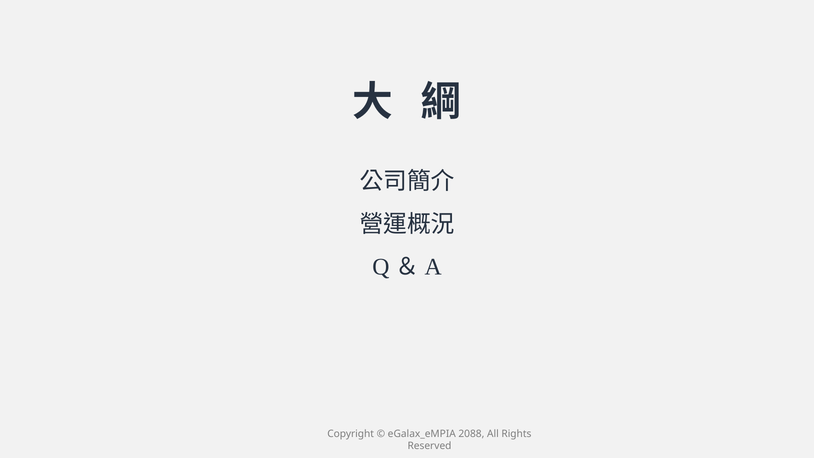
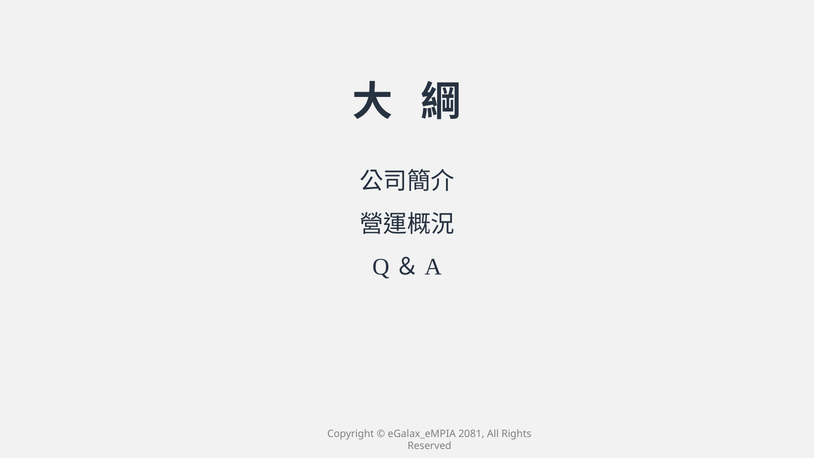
2088: 2088 -> 2081 (471, 434)
